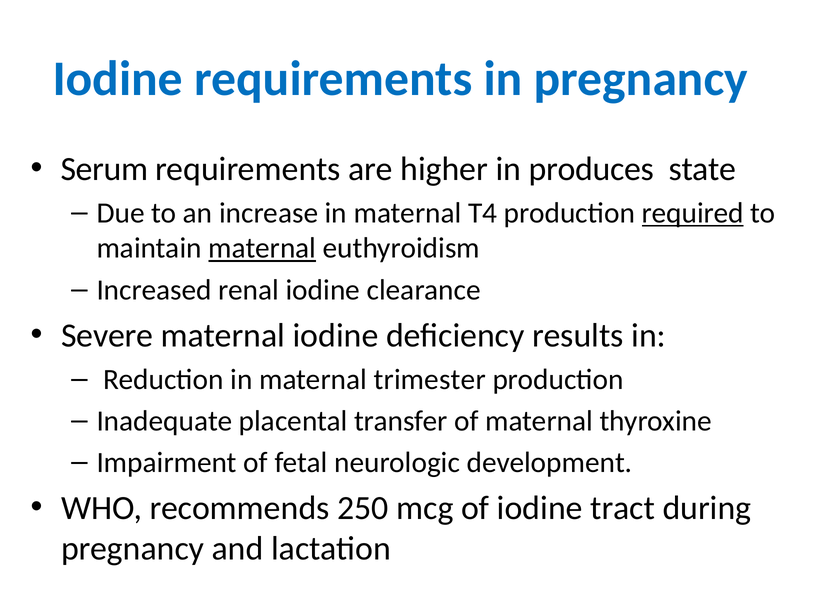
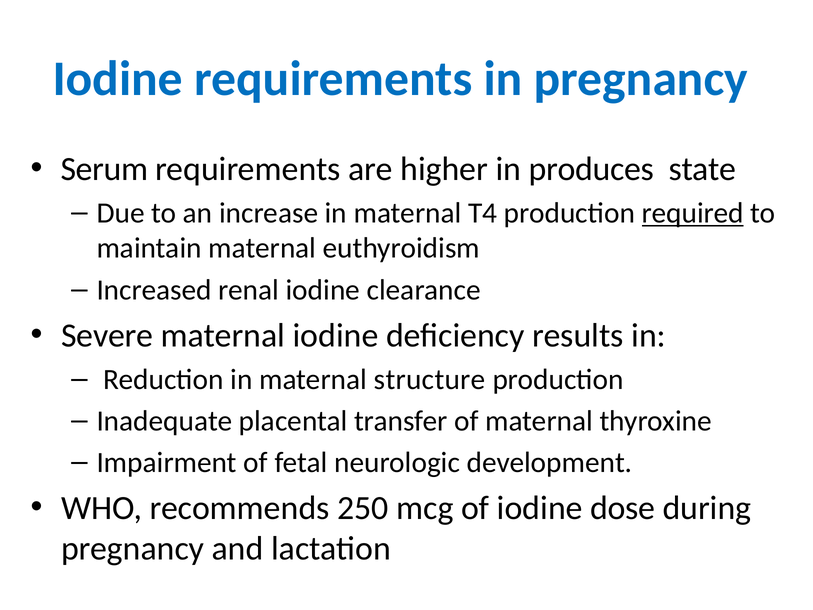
maternal underline: present -> none (262, 248)
trimester: trimester -> structure (430, 379)
tract: tract -> dose (623, 508)
